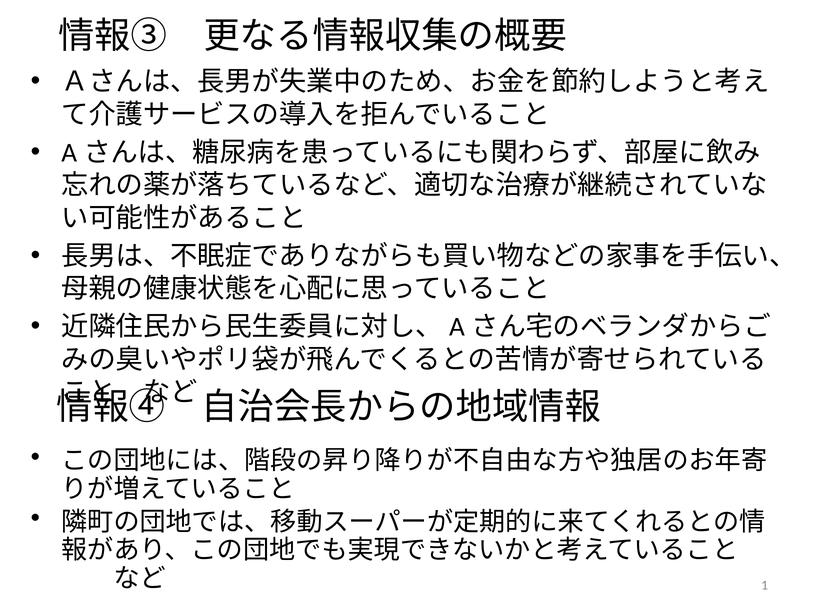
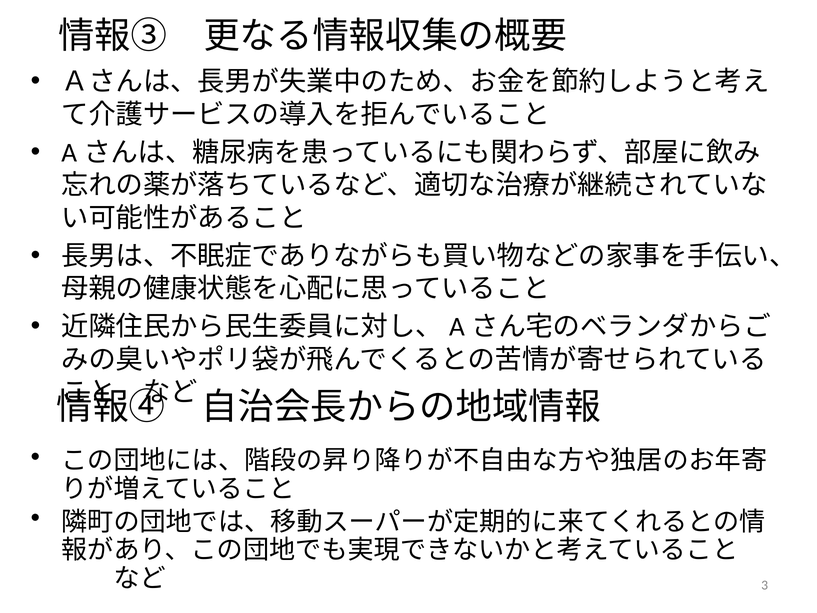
1: 1 -> 3 (765, 585)
